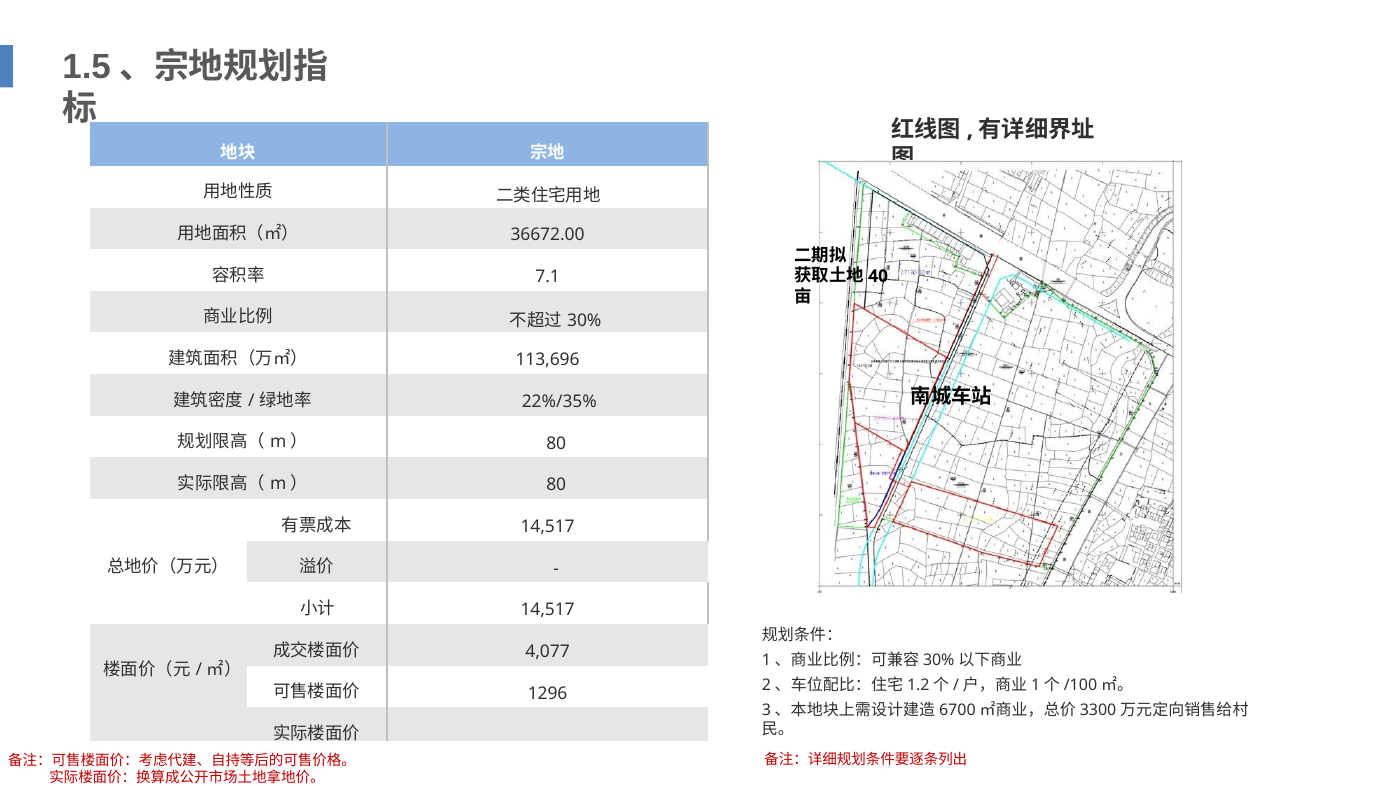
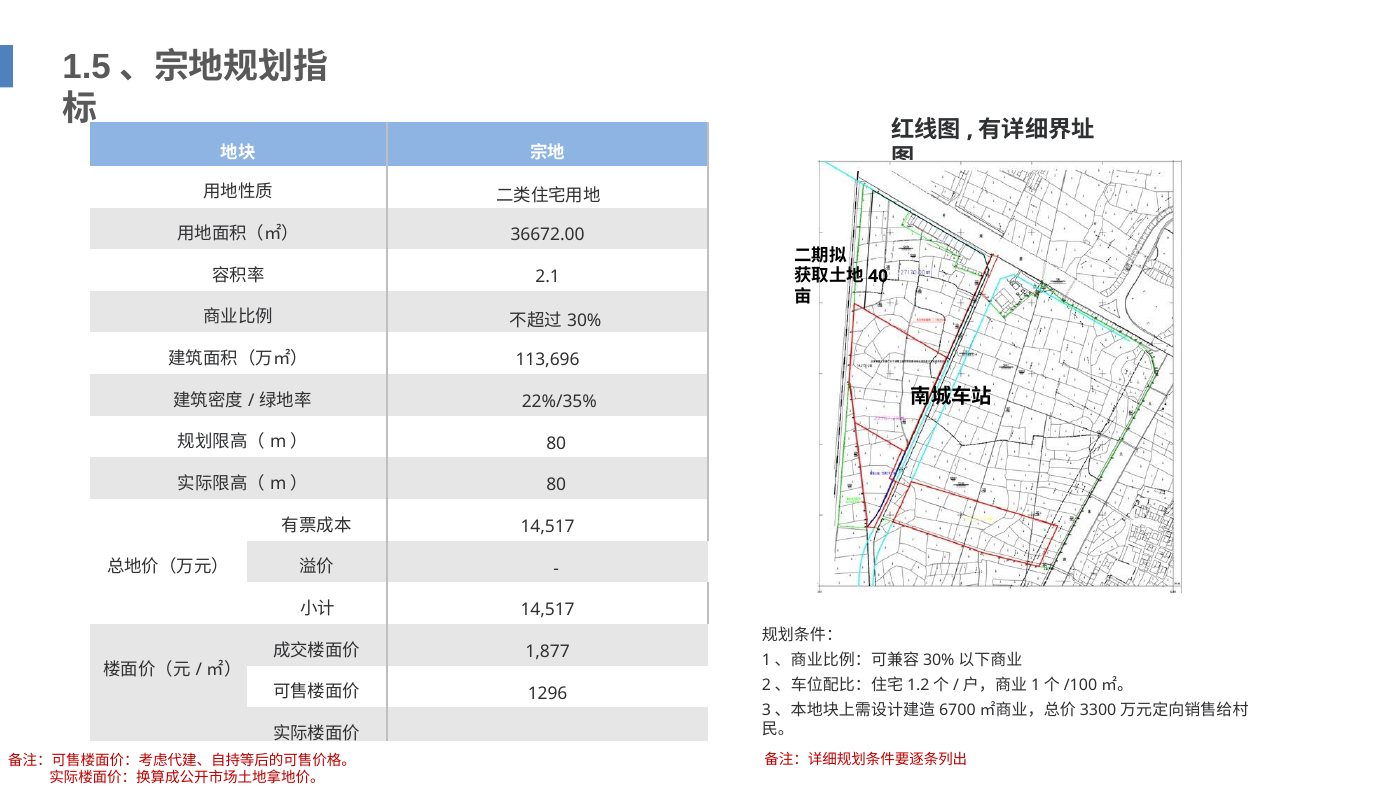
7.1: 7.1 -> 2.1 (548, 277)
4,077: 4,077 -> 1,877 (548, 651)
